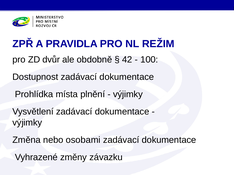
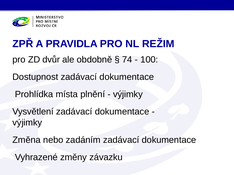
42: 42 -> 74 (127, 60)
osobami: osobami -> zadáním (83, 140)
